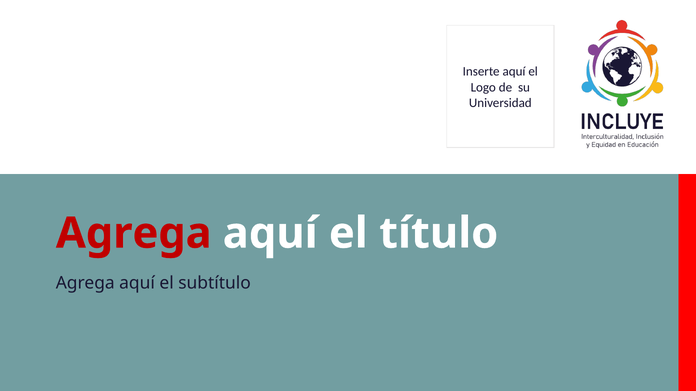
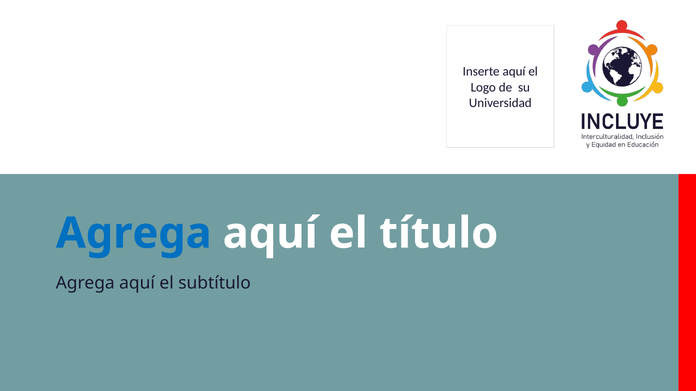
Agrega colour: red -> blue (134, 234)
